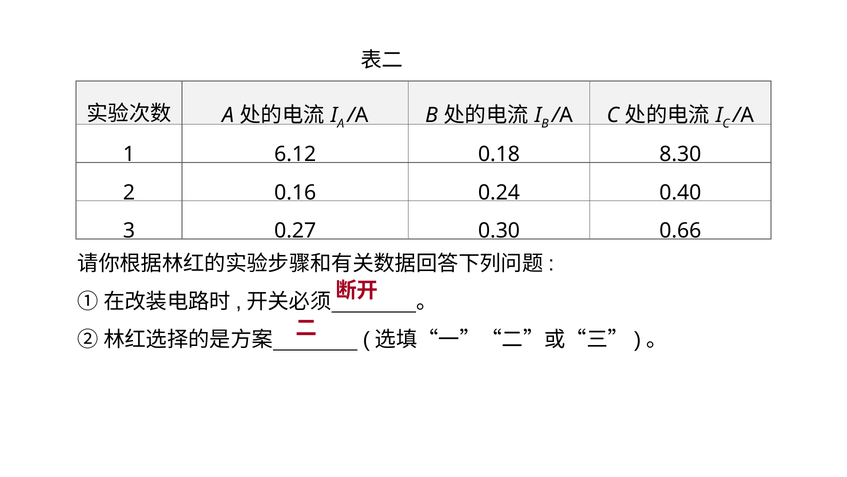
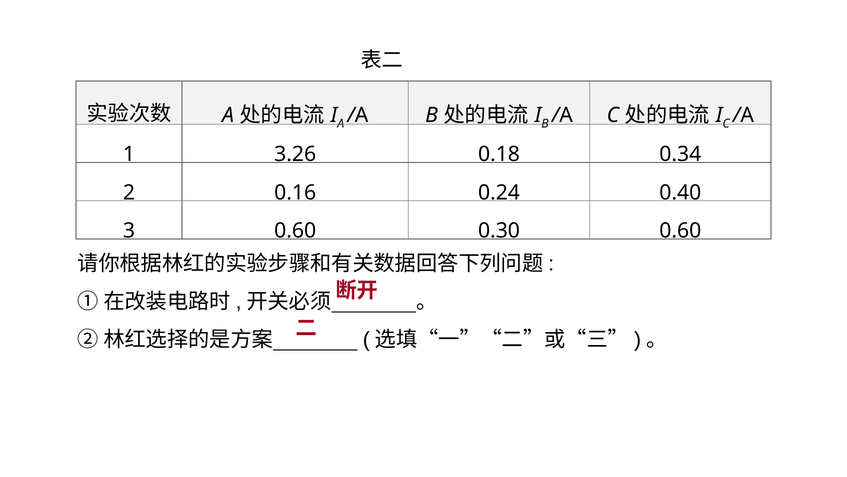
6.12: 6.12 -> 3.26 (295, 154)
8.30: 8.30 -> 0.34 (680, 154)
3 0.27: 0.27 -> 0.60 (295, 231)
0.30 0.66: 0.66 -> 0.60 (680, 231)
